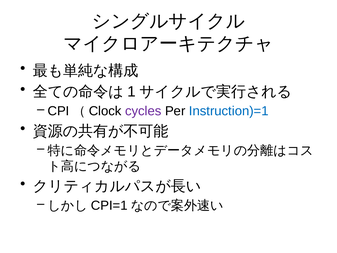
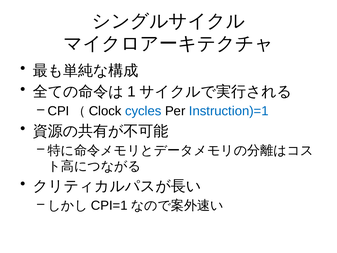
cycles colour: purple -> blue (143, 111)
